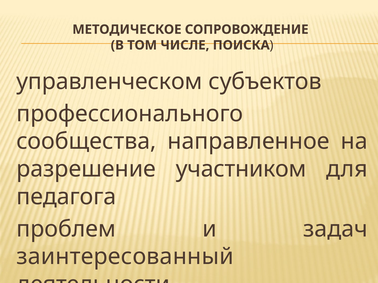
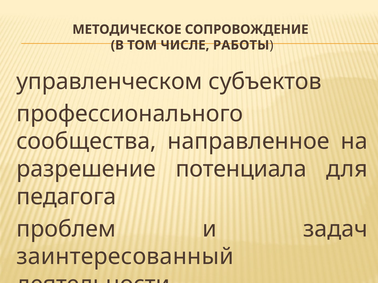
ПОИСКА: ПОИСКА -> РАБОТЫ (241, 45)
участником: участником -> потенциала (241, 169)
